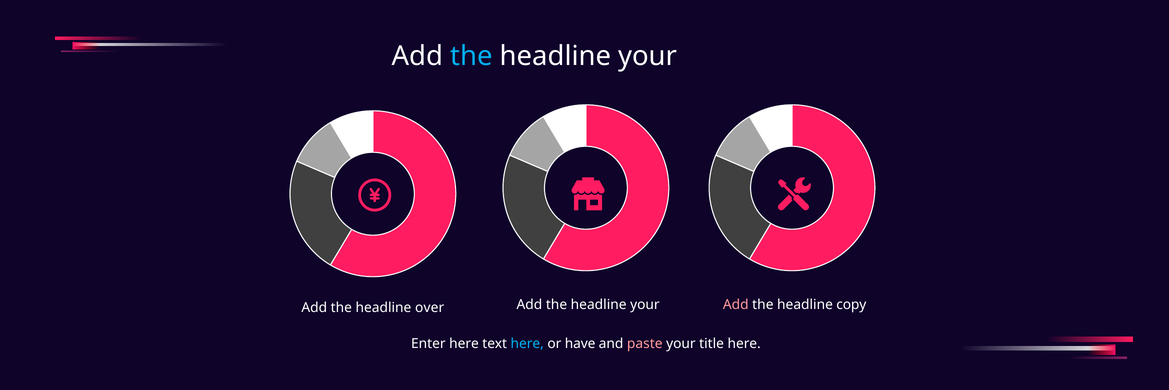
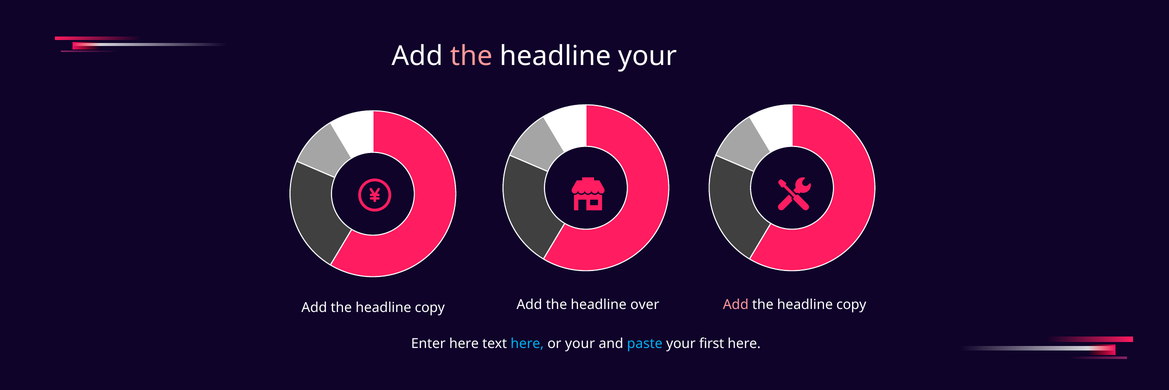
the colour: light blue -> pink (472, 56)
your: your -> over (645, 304)
over: over -> copy (430, 307)
or have: have -> your (580, 343)
paste colour: pink -> light blue (645, 343)
title: title -> first (712, 343)
